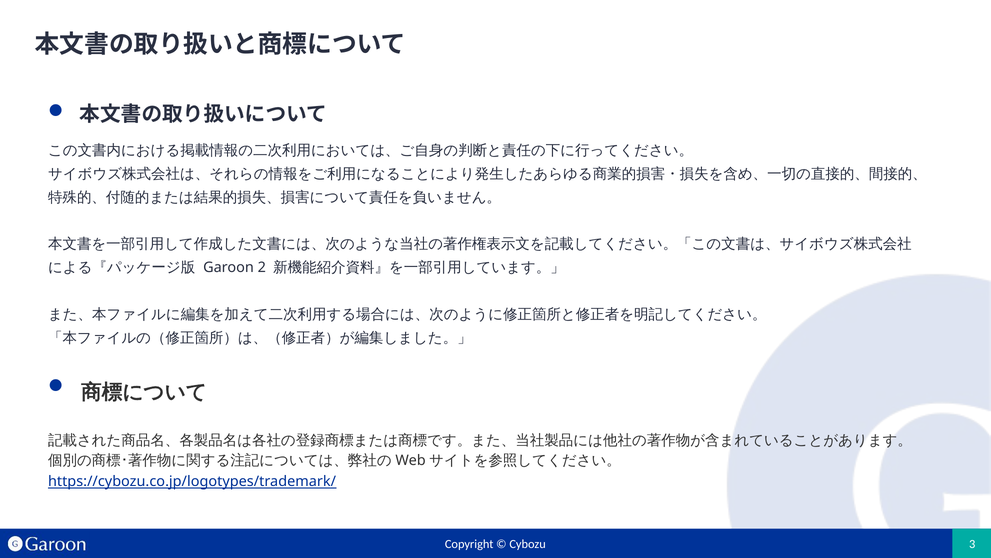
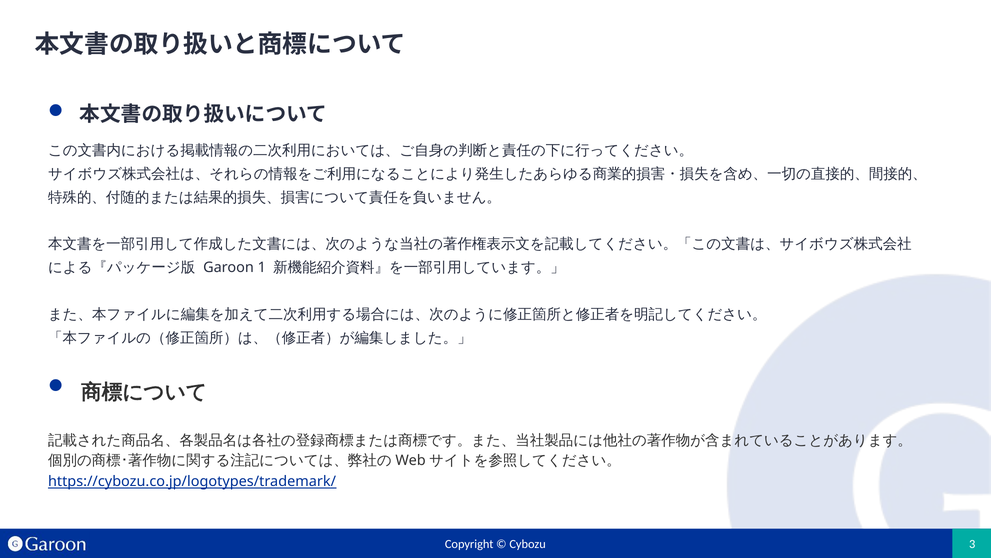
2: 2 -> 1 (262, 267)
